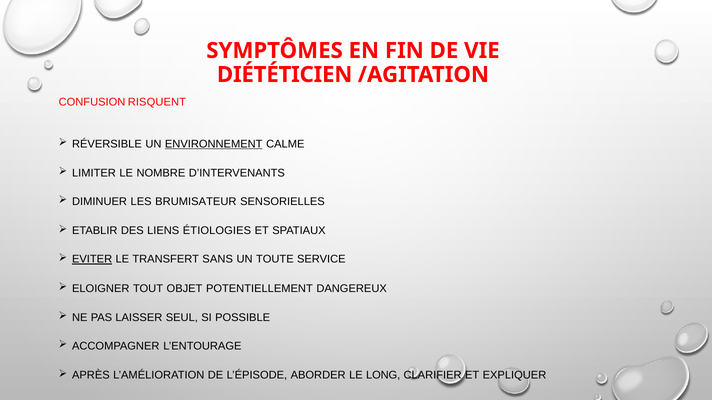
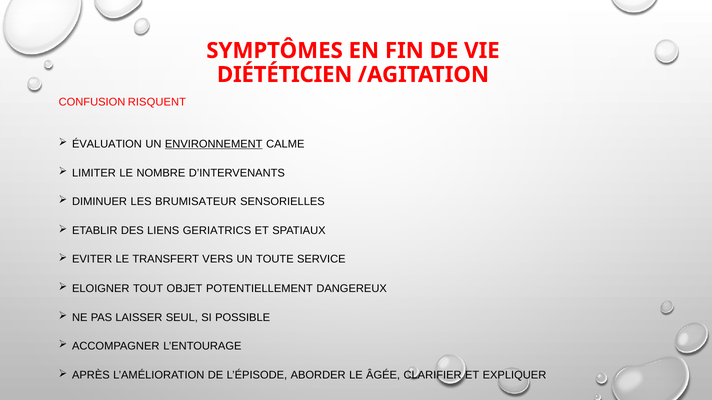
RÉVERSIBLE: RÉVERSIBLE -> ÉVALUATION (107, 144)
ÉTIOLOGIES: ÉTIOLOGIES -> GERIATRICS (217, 231)
EVITER underline: present -> none (92, 260)
SANS: SANS -> VERS (218, 260)
LONG: LONG -> ÂGÉE (383, 376)
